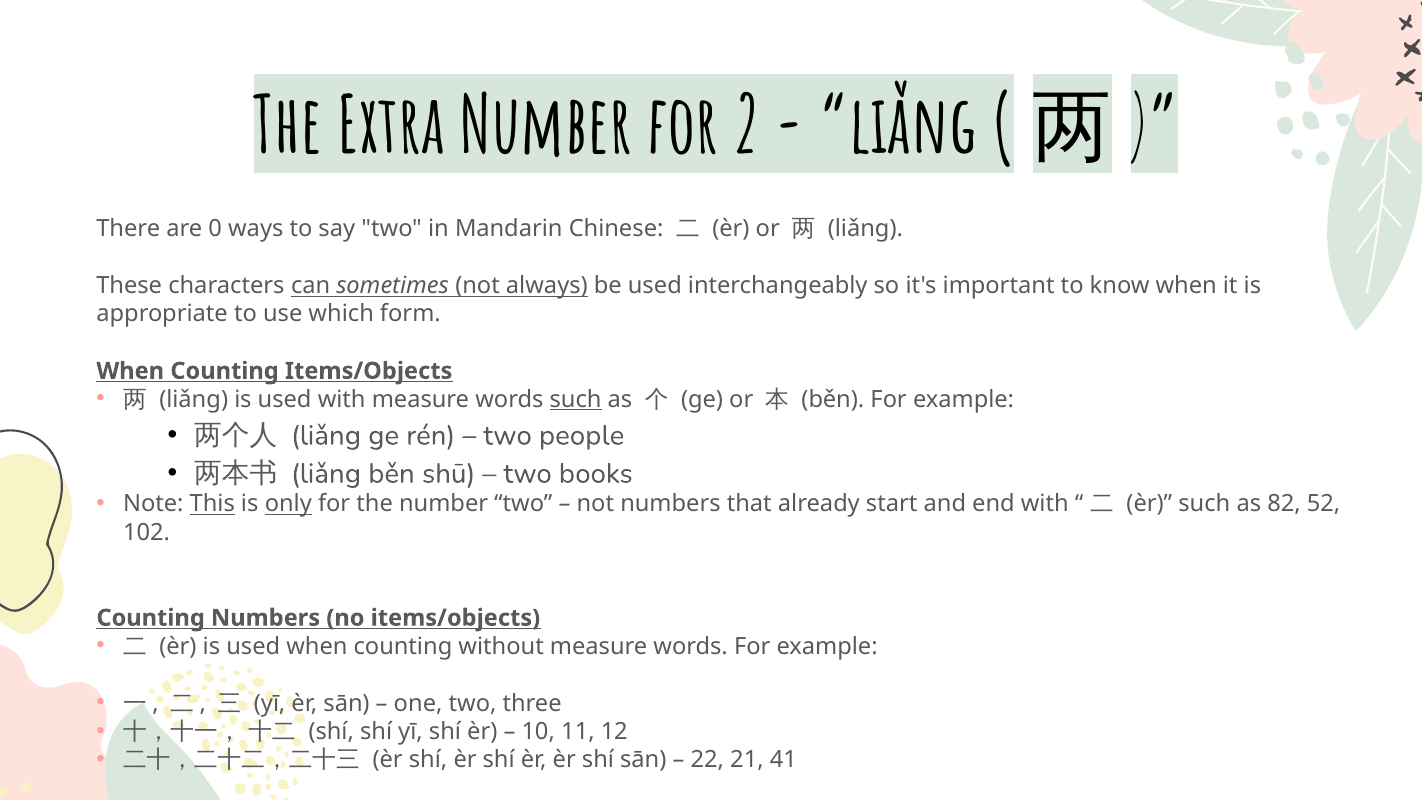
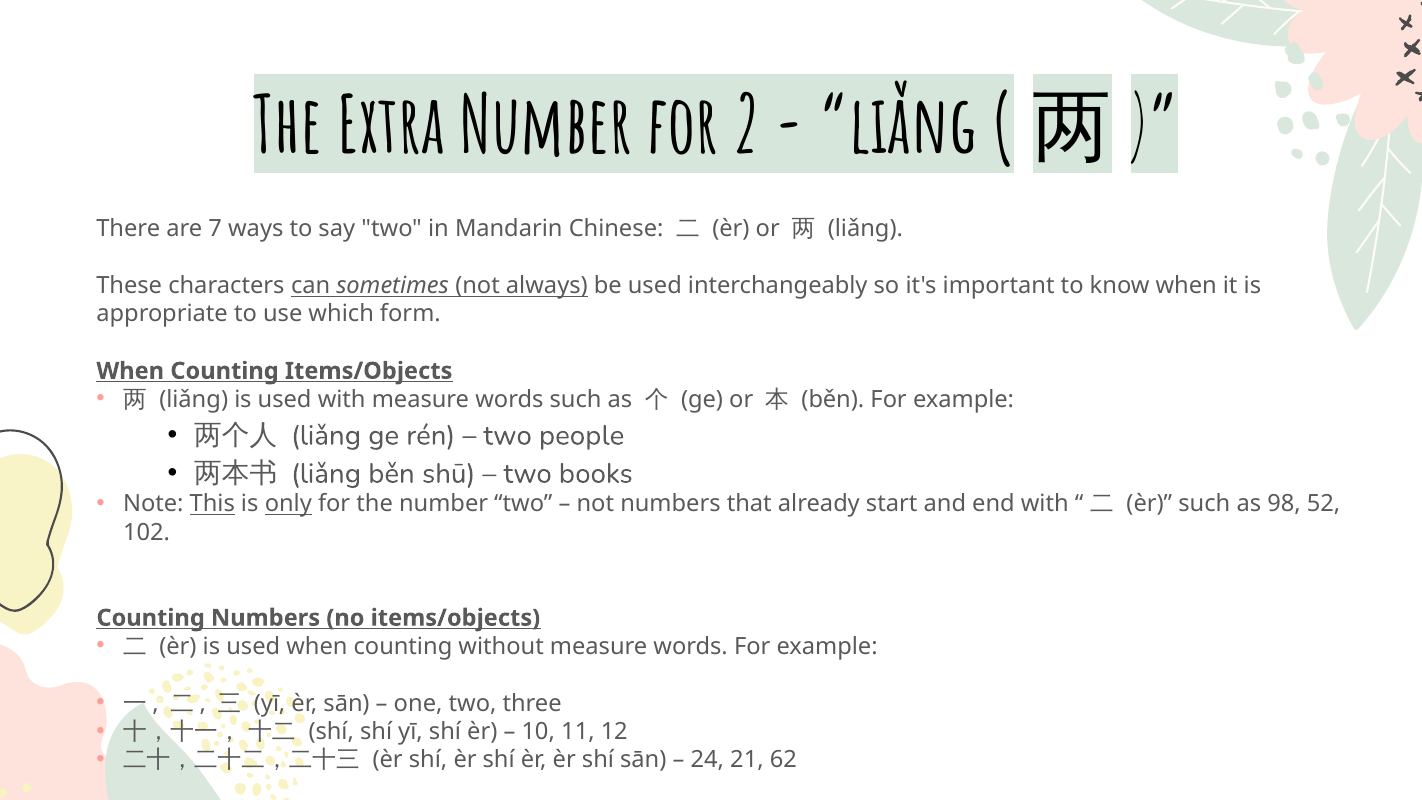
0: 0 -> 7 (215, 229)
such underline: present -> none (576, 399)
82: 82 -> 98 (1284, 504)
22: 22 -> 24 (707, 760)
41: 41 -> 62 (783, 760)
